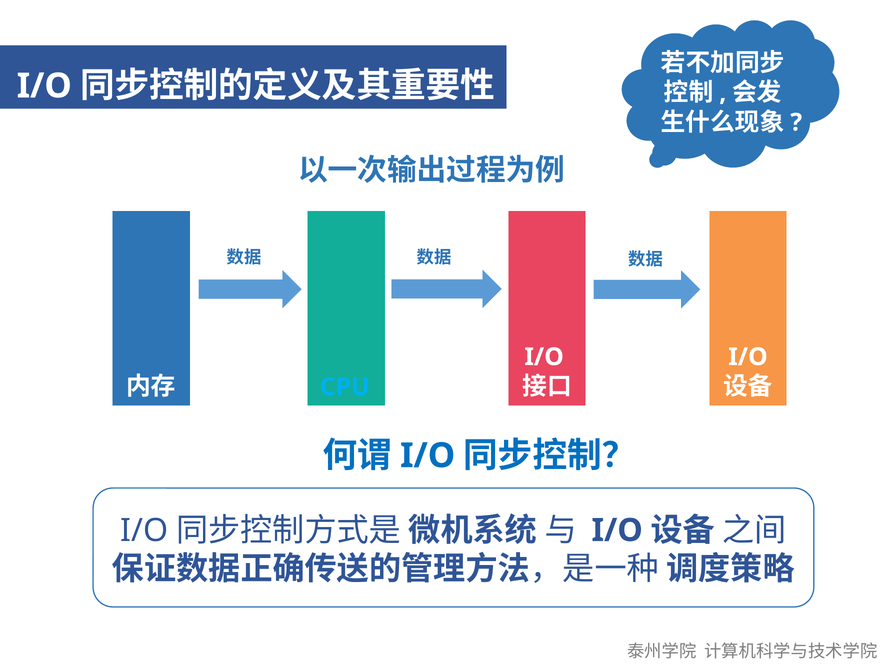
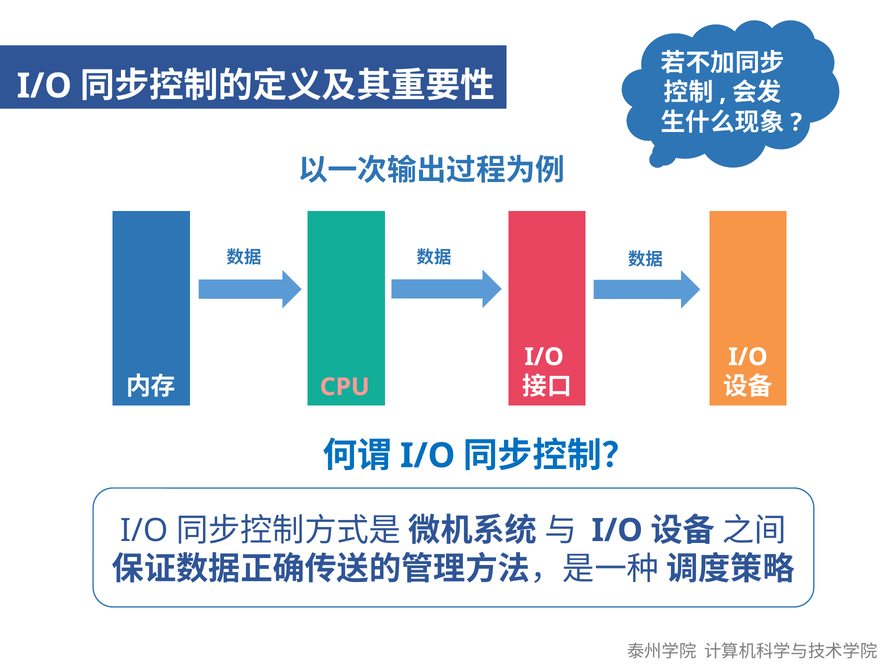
CPU colour: light blue -> pink (345, 387)
